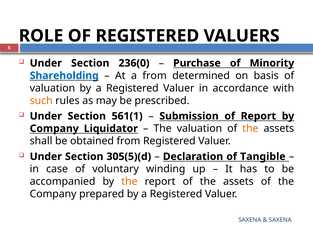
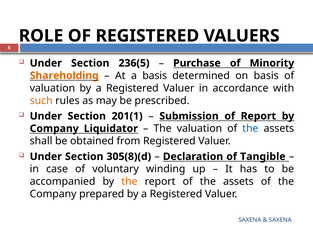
236(0: 236(0 -> 236(5 (134, 63)
Shareholding colour: blue -> orange (64, 76)
a from: from -> basis (155, 76)
561(1: 561(1 -> 201(1 (127, 116)
the colour: orange -> blue (250, 129)
305(5)(d: 305(5)(d -> 305(8)(d (129, 157)
